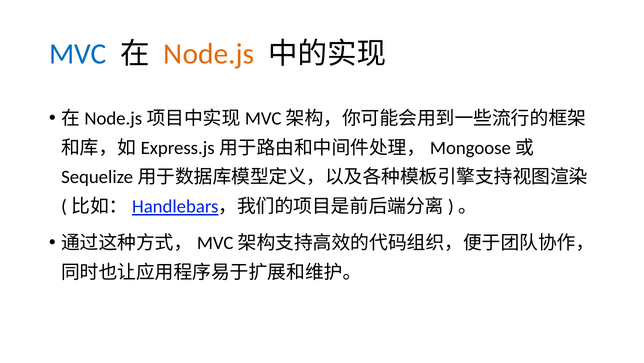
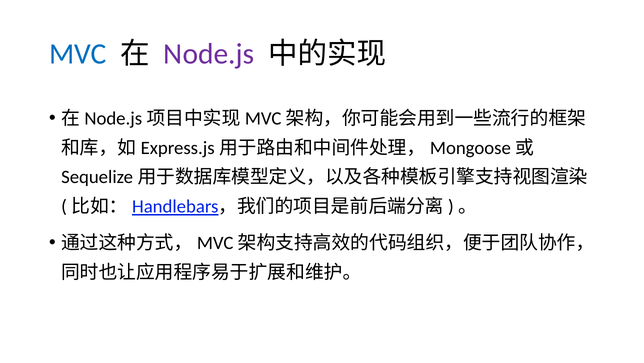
Node.js colour: orange -> purple (209, 54)
